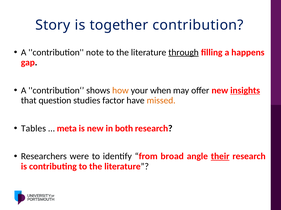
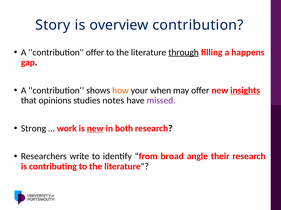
together: together -> overview (119, 25)
contribution note: note -> offer (95, 53)
question: question -> opinions (55, 101)
factor: factor -> notes (113, 101)
missed colour: orange -> purple (161, 101)
Tables: Tables -> Strong (34, 129)
meta: meta -> work (67, 129)
new underline: none -> present (95, 129)
were: were -> write (79, 157)
their underline: present -> none (220, 157)
